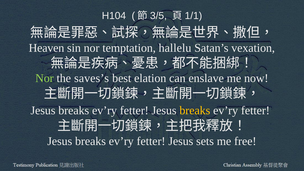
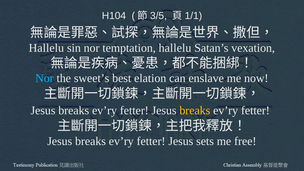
Heaven: Heaven -> Hallelu (46, 48)
Nor colour: light green -> light blue (44, 78)
saves’s: saves’s -> sweet’s (92, 78)
